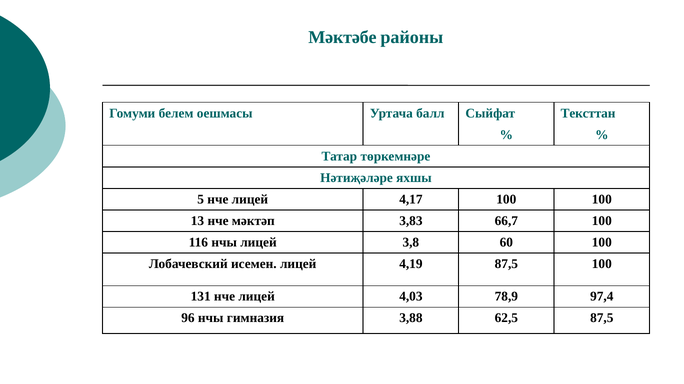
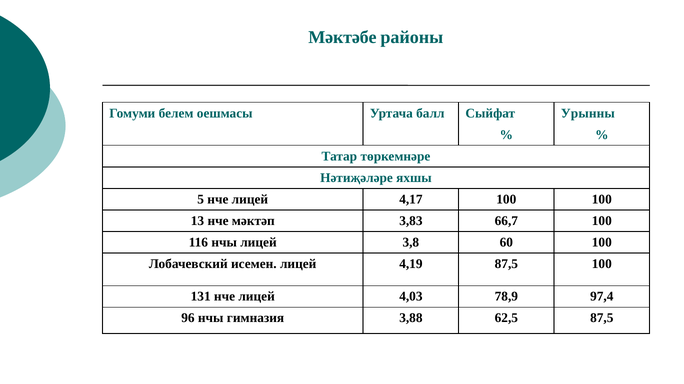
Тексттан: Тексттан -> Урынны (588, 113)
